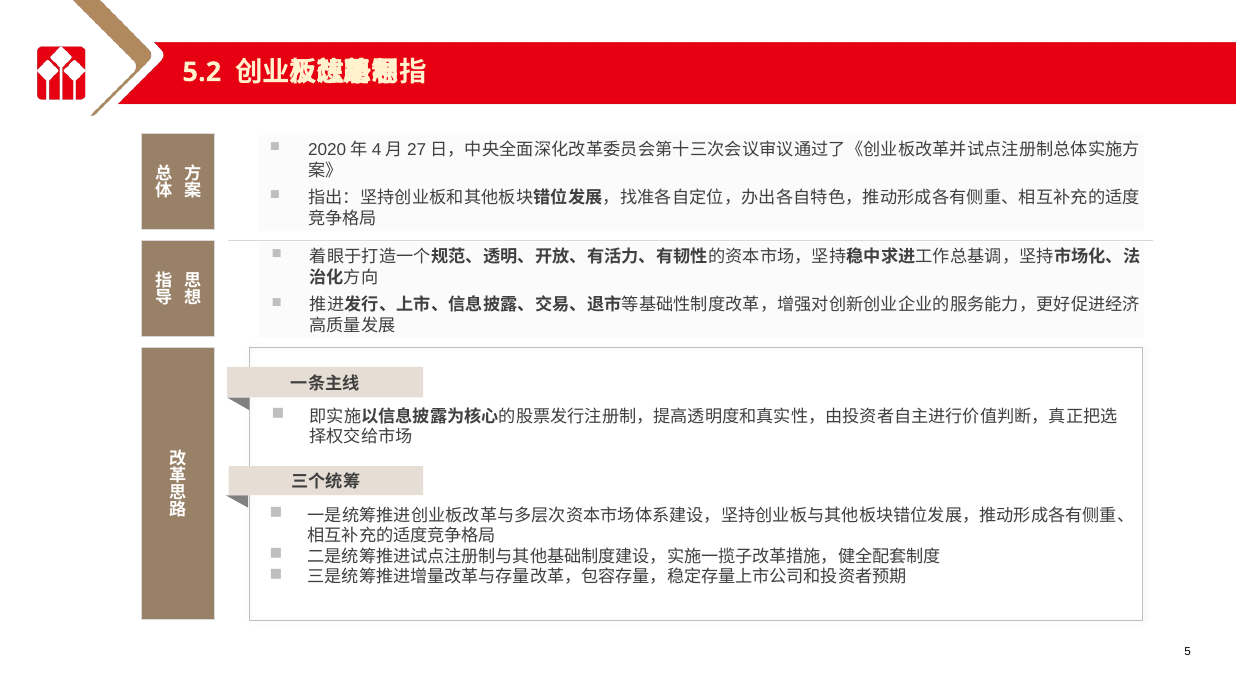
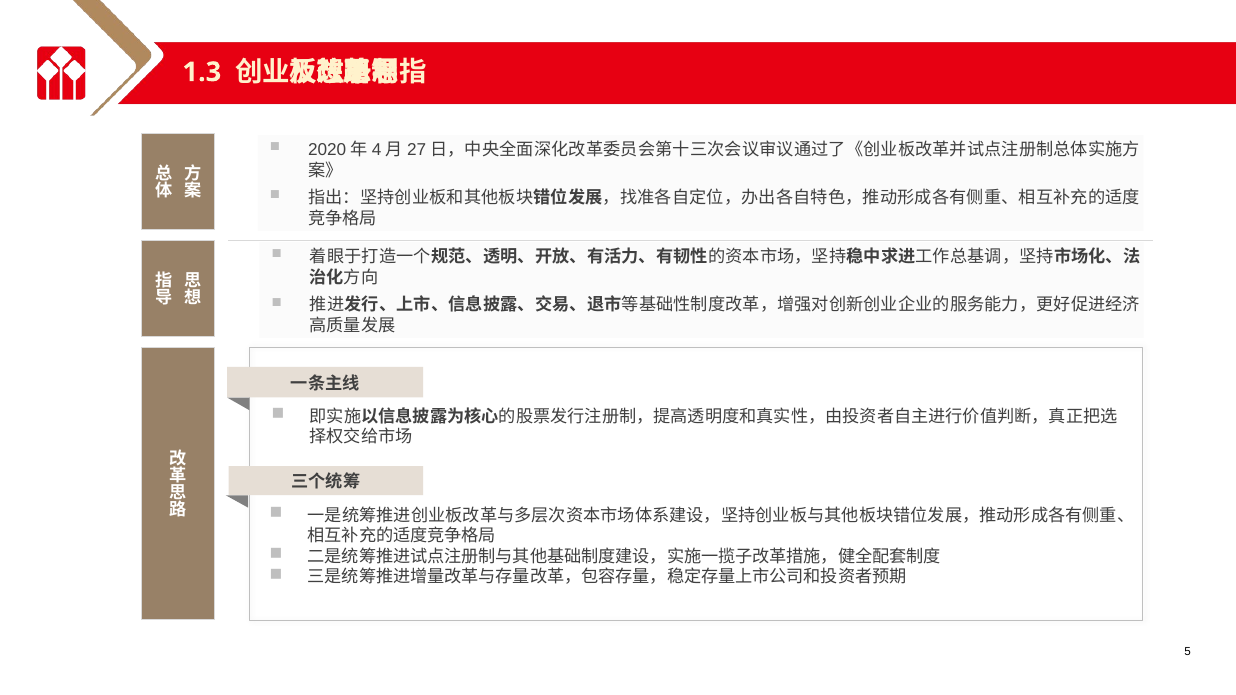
5.2: 5.2 -> 1.3 (202, 72)
